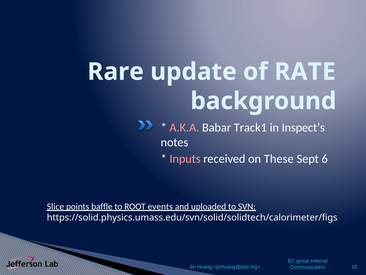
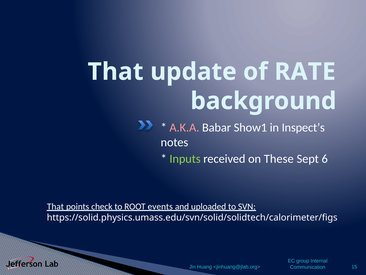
Rare: Rare -> That (116, 72)
Track1: Track1 -> Show1 (250, 127)
Inputs colour: pink -> light green (185, 159)
Slice: Slice -> That (55, 206)
baffle: baffle -> check (102, 206)
